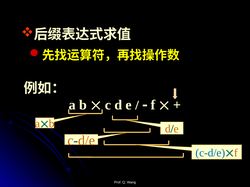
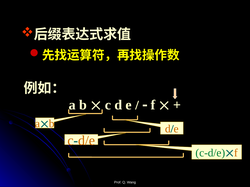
c-d/e colour: blue -> green (210, 153)
